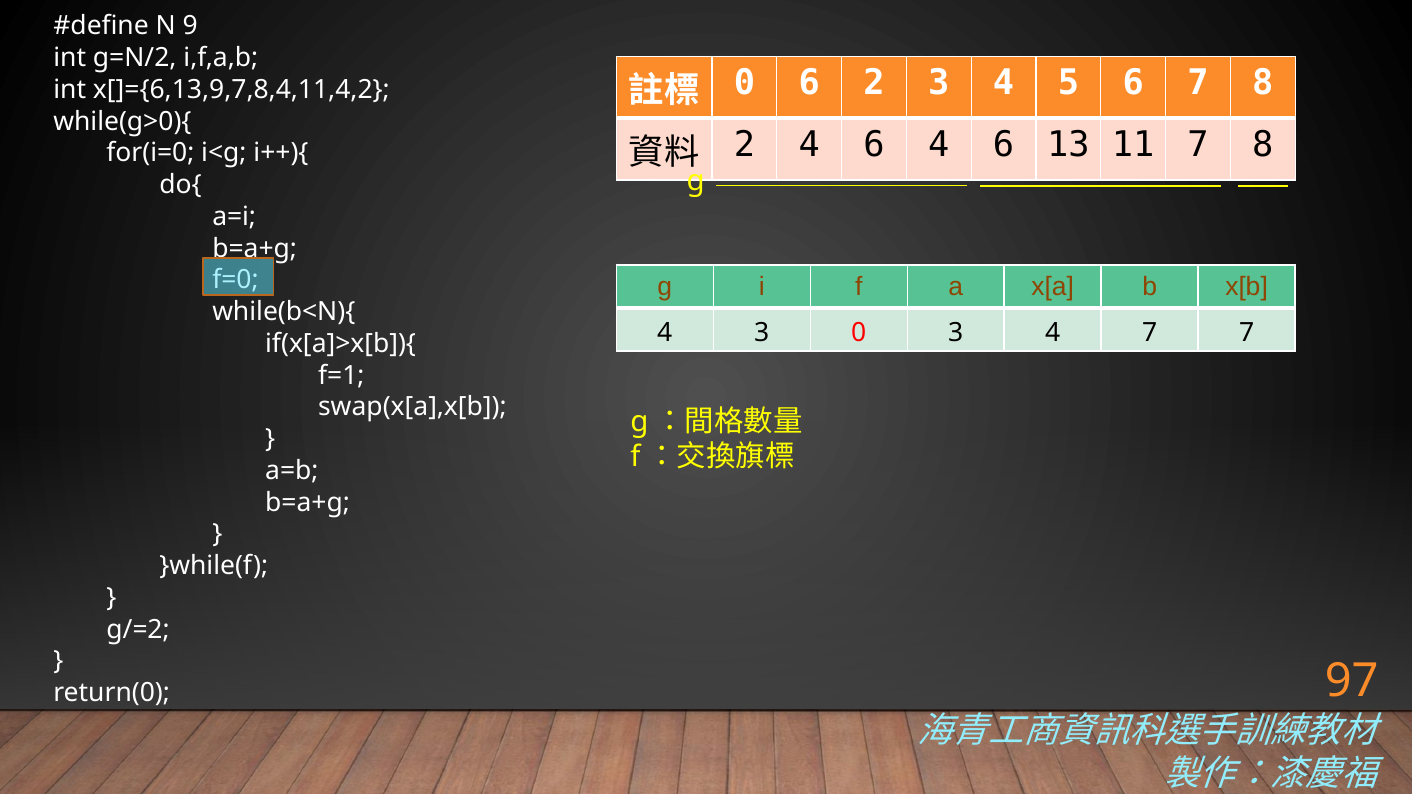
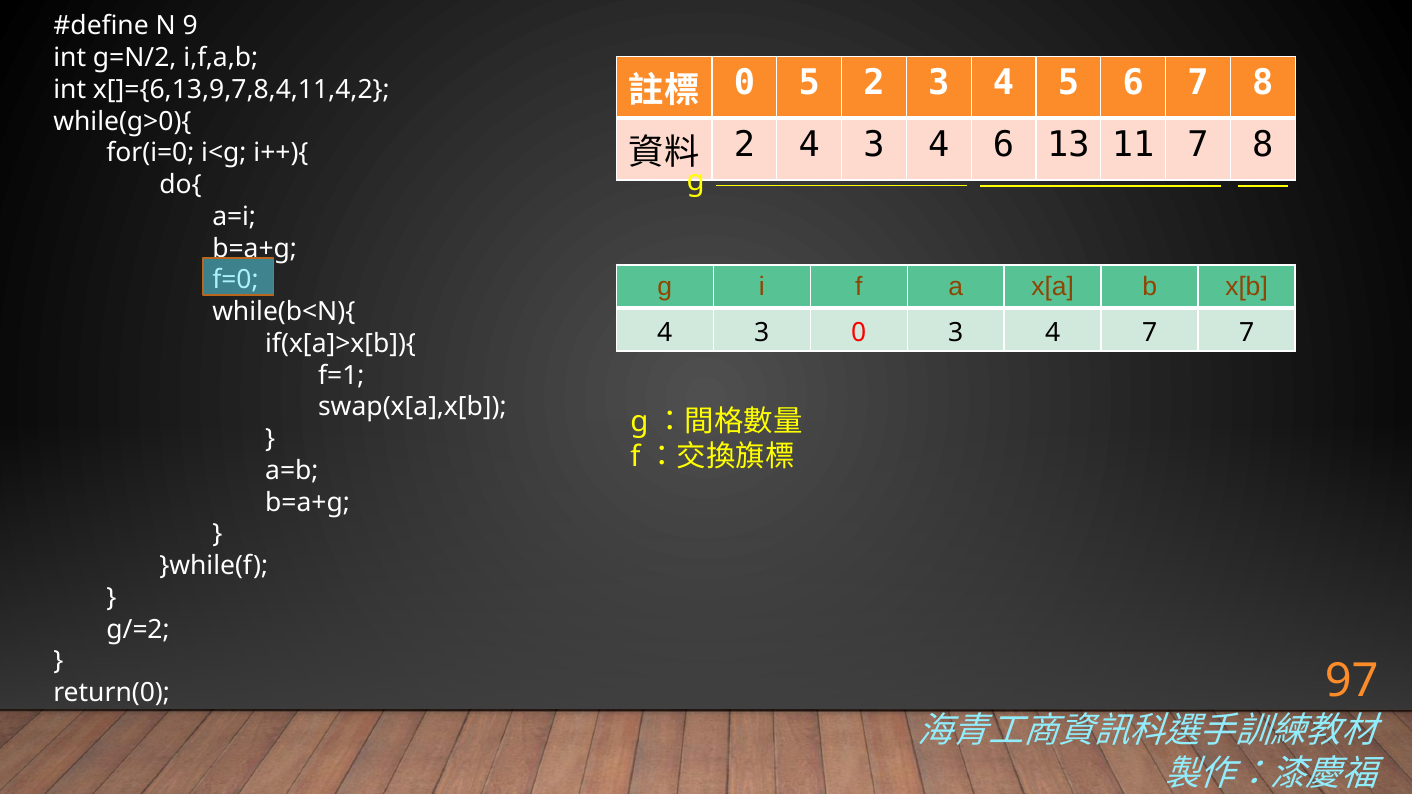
0 6: 6 -> 5 (809, 83)
2 4 6: 6 -> 3 (874, 145)
